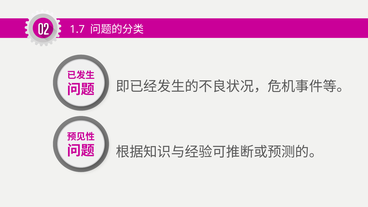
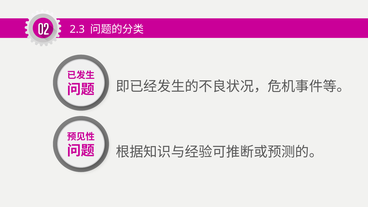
1.7: 1.7 -> 2.3 (77, 29)
